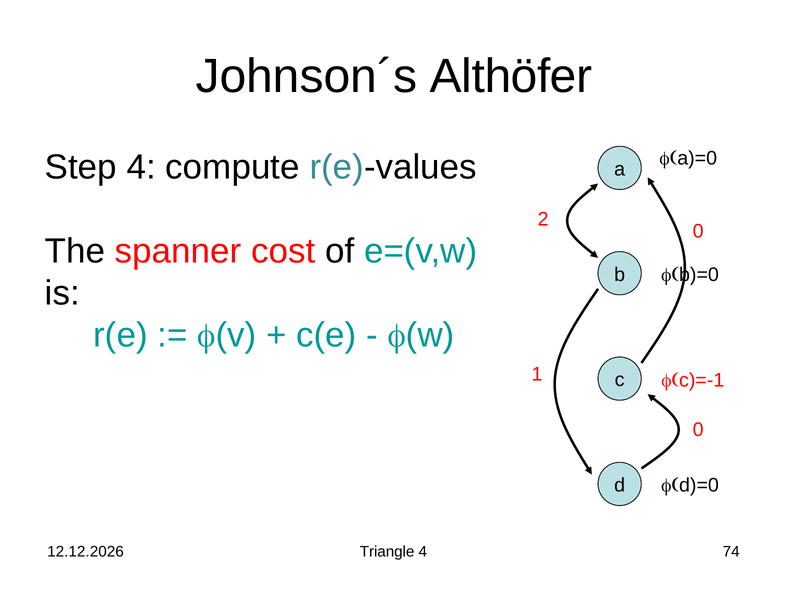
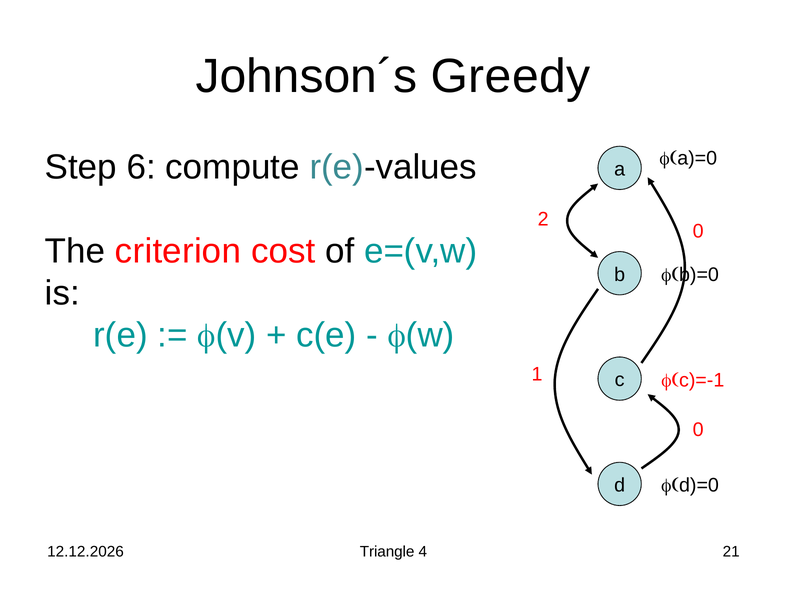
Althöfer: Althöfer -> Greedy (511, 76)
Step 4: 4 -> 6 (141, 167)
spanner: spanner -> criterion (178, 251)
74: 74 -> 21 (731, 552)
